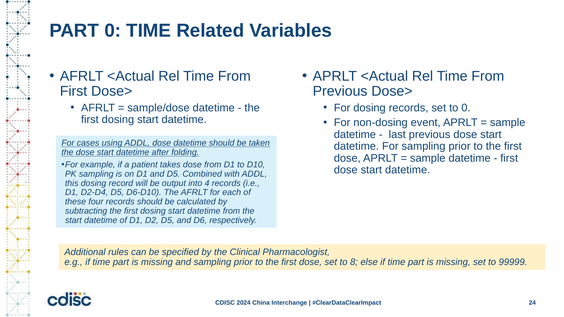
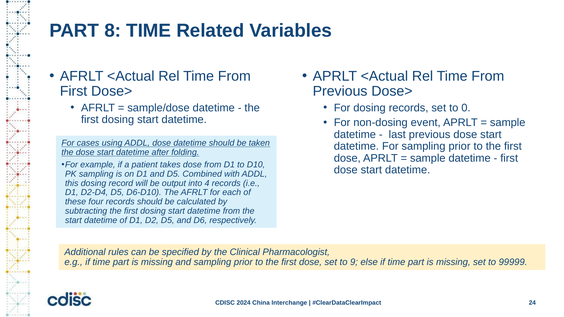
PART 0: 0 -> 8 (113, 31)
8: 8 -> 9 (354, 262)
